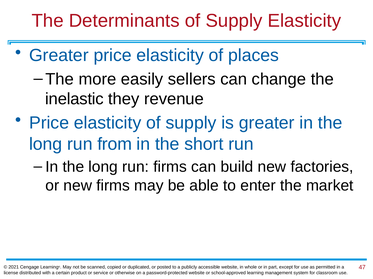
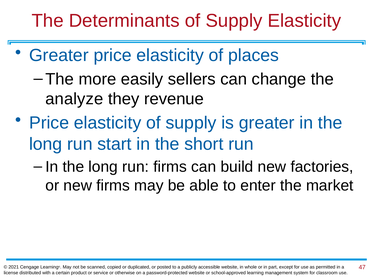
inelastic: inelastic -> analyze (74, 99)
from: from -> start (115, 144)
